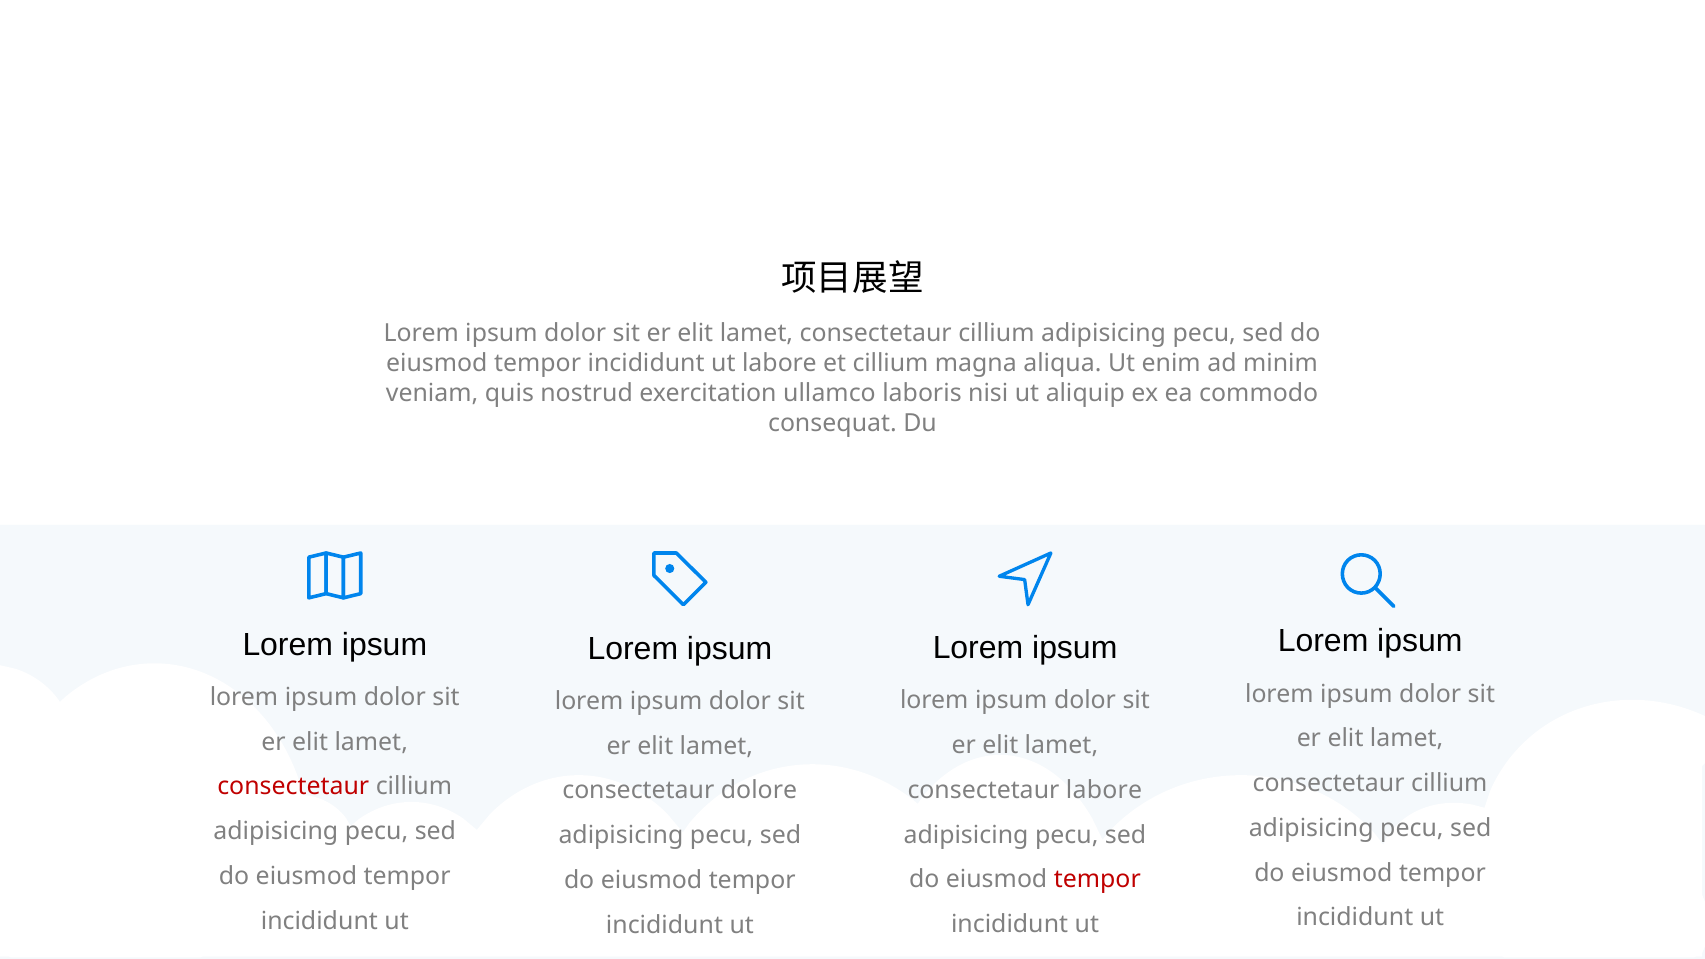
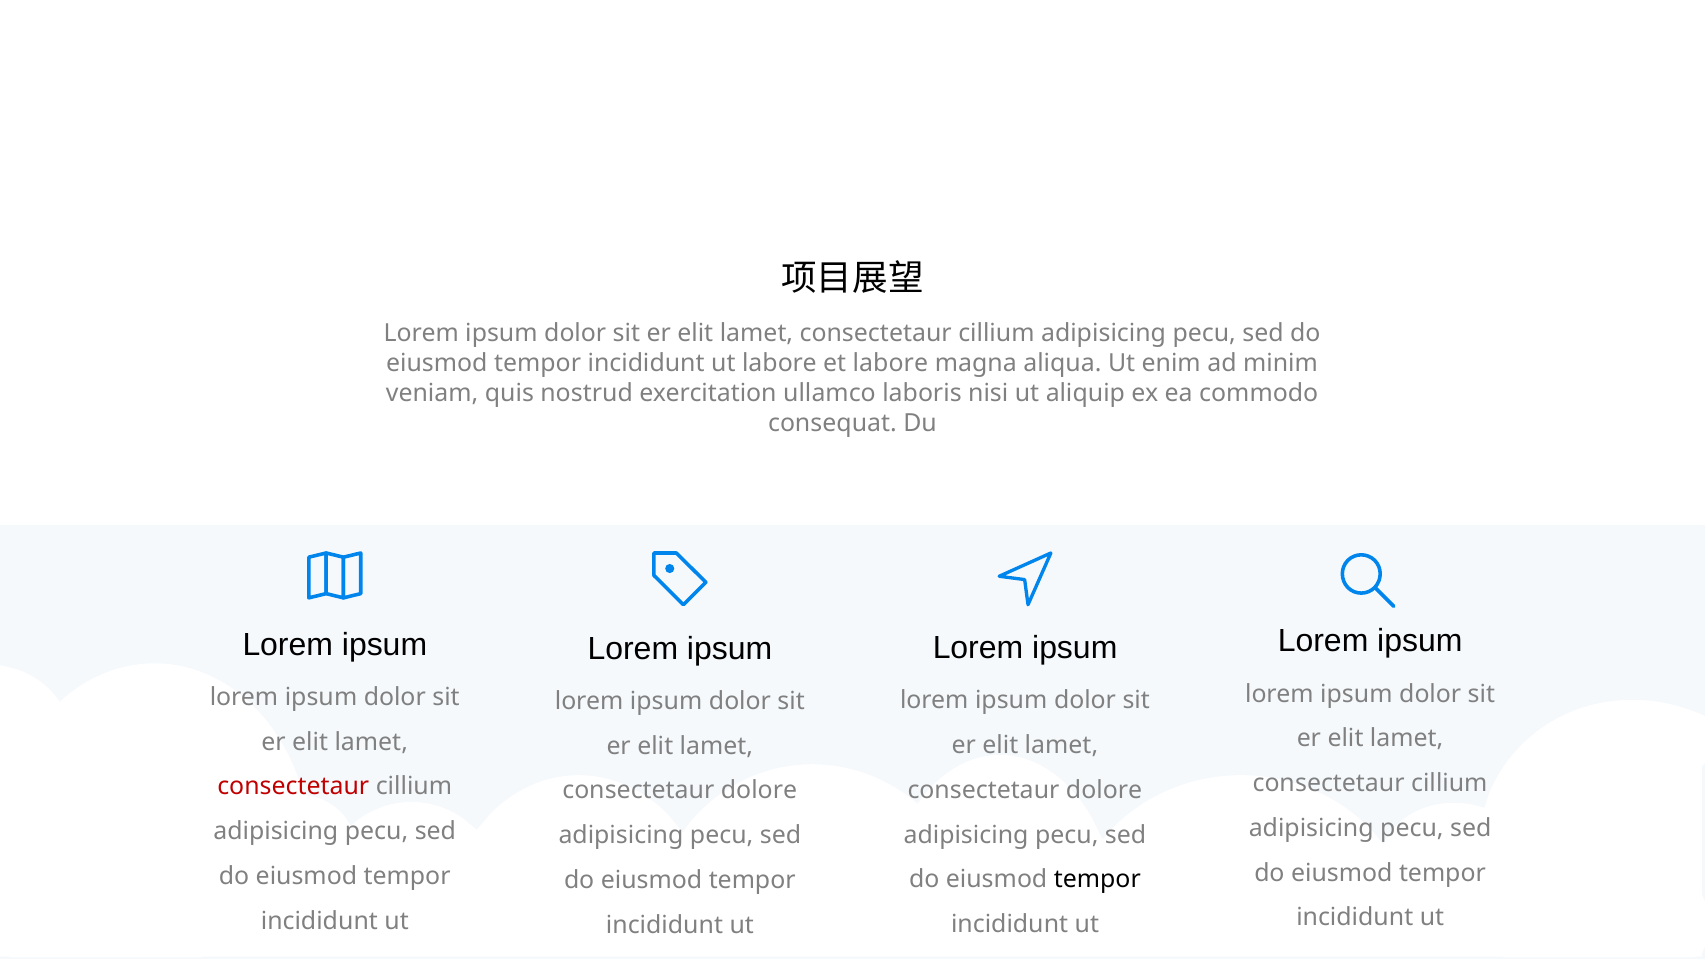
et cillium: cillium -> labore (890, 364)
labore: labore -> dolore (1104, 790)
tempor colour: red -> black (1097, 880)
